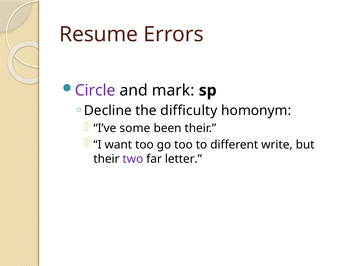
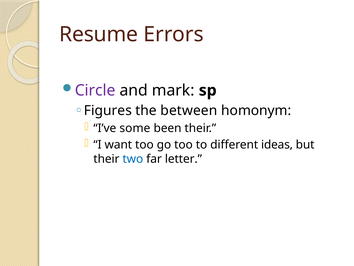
Decline: Decline -> Figures (108, 110)
difficulty: difficulty -> between (189, 110)
write: write -> ideas (277, 145)
two colour: purple -> blue (133, 159)
